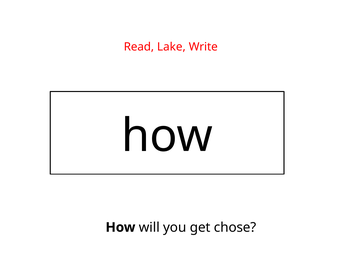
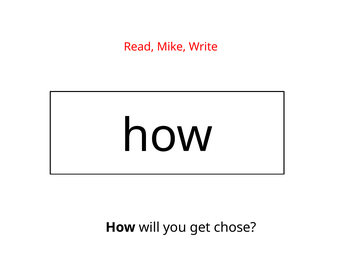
Lake: Lake -> Mike (171, 47)
